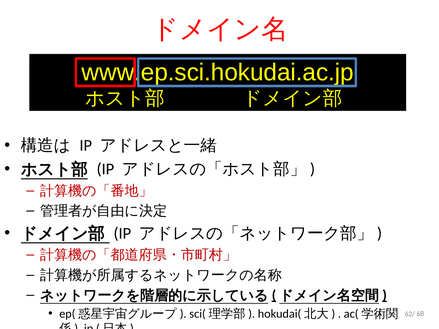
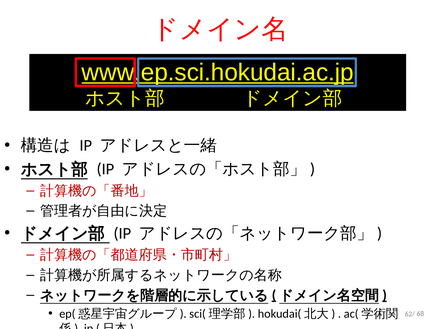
www.ep.sci.hokudai.ac.jp underline: none -> present (218, 72)
